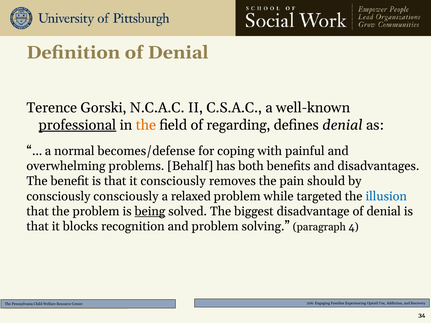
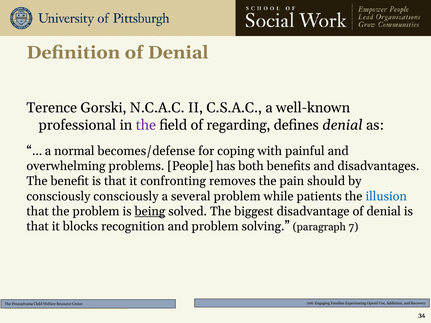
professional underline: present -> none (77, 125)
the colour: orange -> purple (146, 125)
Behalf: Behalf -> People (190, 166)
it consciously: consciously -> confronting (173, 181)
relaxed: relaxed -> several (191, 196)
targeted: targeted -> patients (319, 196)
4: 4 -> 7 (353, 227)
